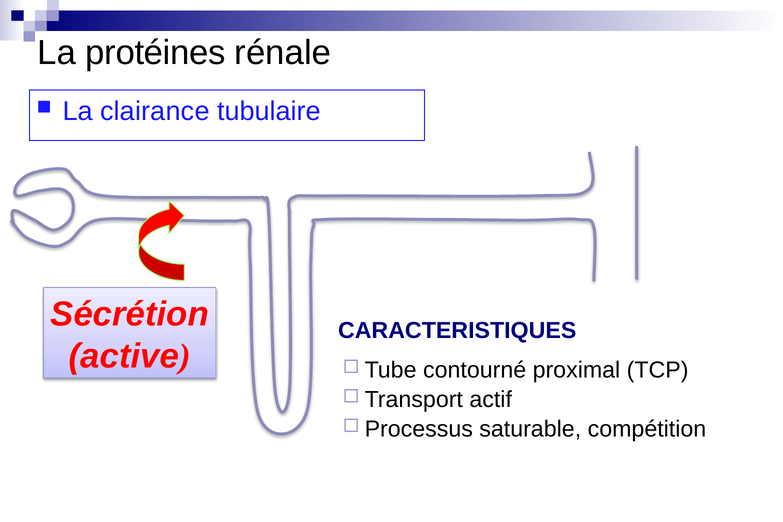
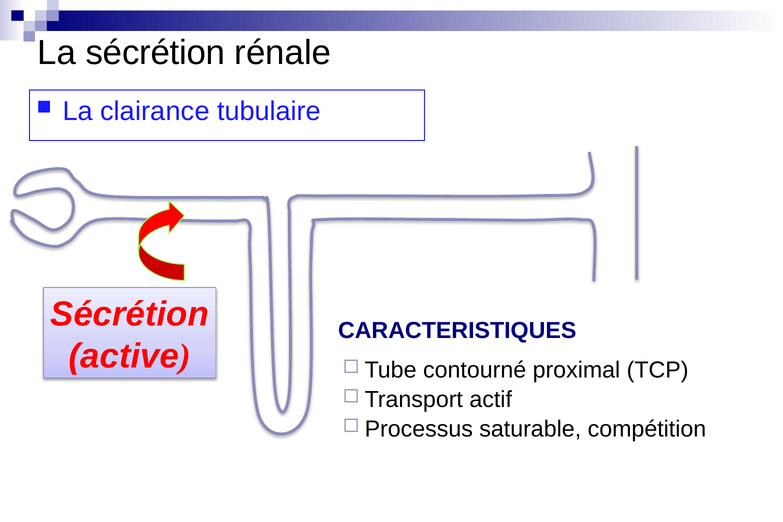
La protéines: protéines -> sécrétion (155, 53)
